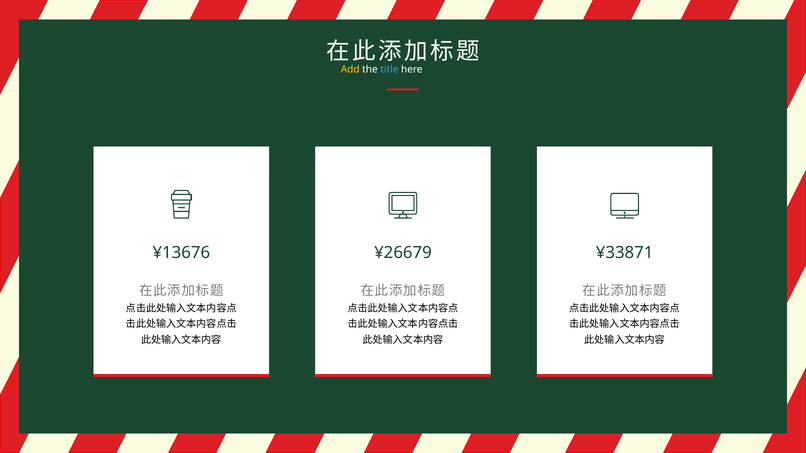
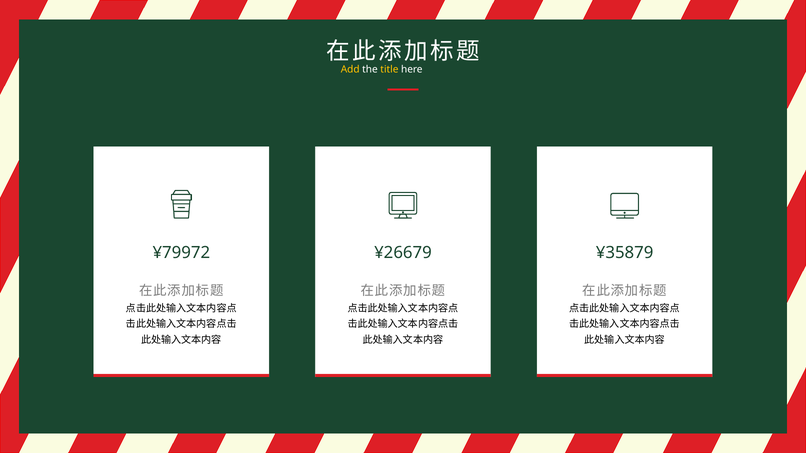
title colour: light blue -> yellow (389, 70)
¥13676: ¥13676 -> ¥79972 (181, 253)
¥33871: ¥33871 -> ¥35879 (625, 253)
